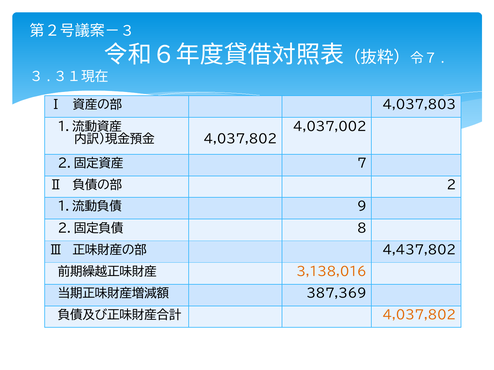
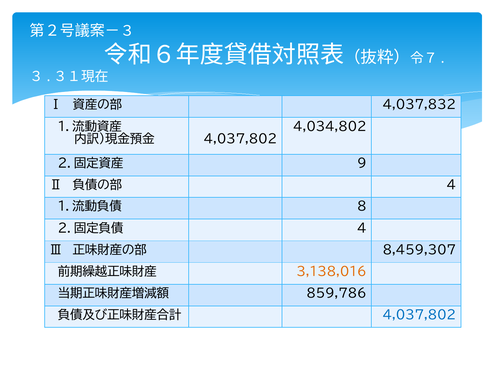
4,037,803: 4,037,803 -> 4,037,832 (419, 105)
4,037,002: 4,037,002 -> 4,034,802 (330, 127)
7: 7 -> 9 (362, 164)
2: 2 -> 4 (451, 185)
9: 9 -> 8 (362, 207)
8: 8 -> 4 (362, 229)
4,437,802: 4,437,802 -> 8,459,307 (419, 250)
387,369: 387,369 -> 859,786 (336, 294)
4,037,802 colour: orange -> blue (419, 316)
